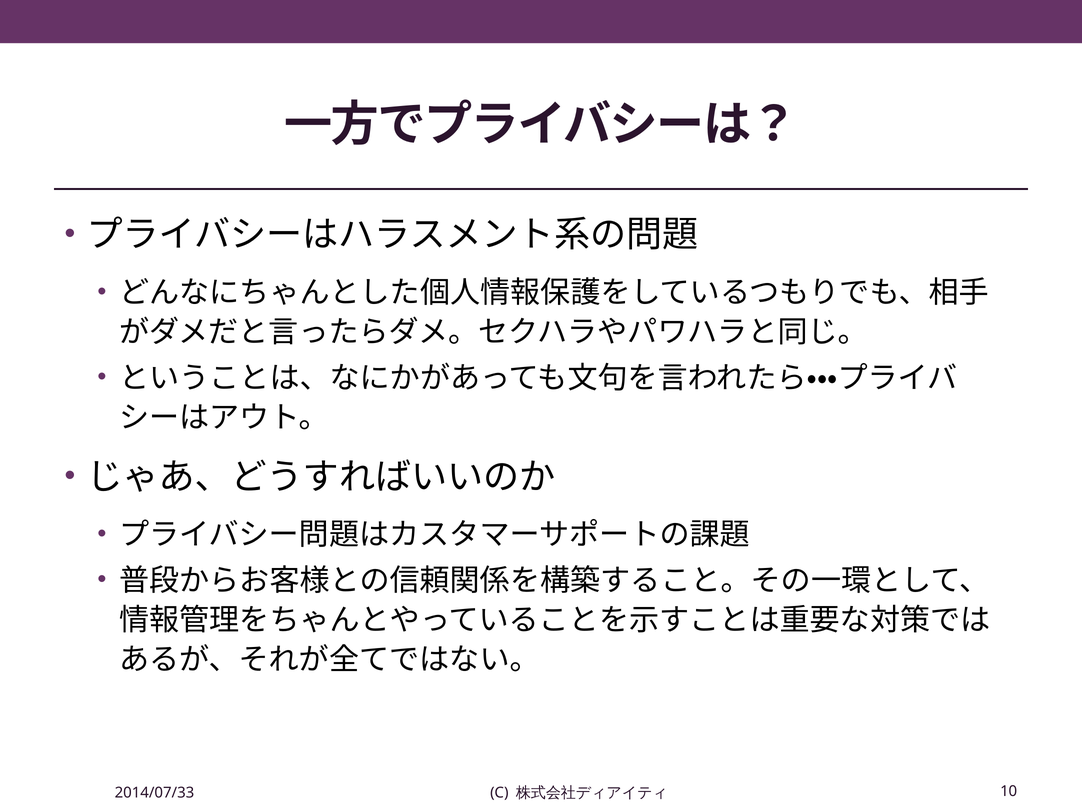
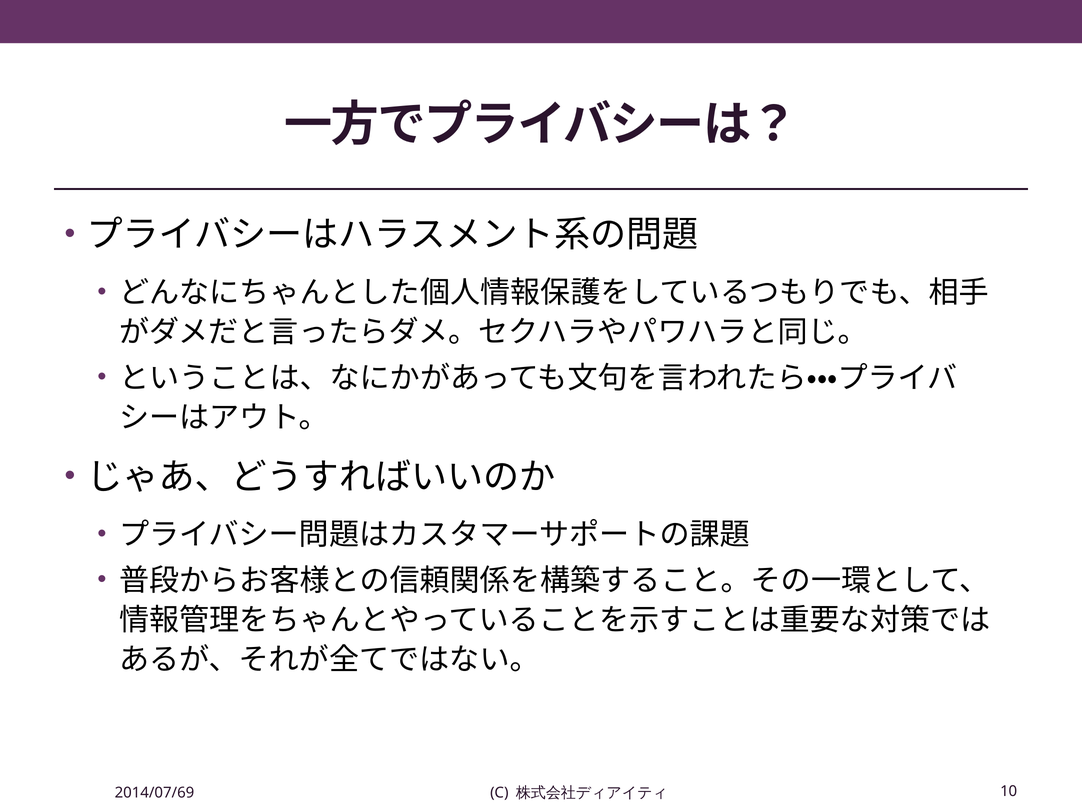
2014/07/33: 2014/07/33 -> 2014/07/69 (155, 793)
